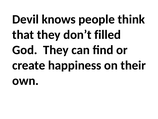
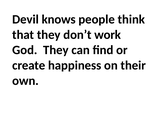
filled: filled -> work (108, 35)
